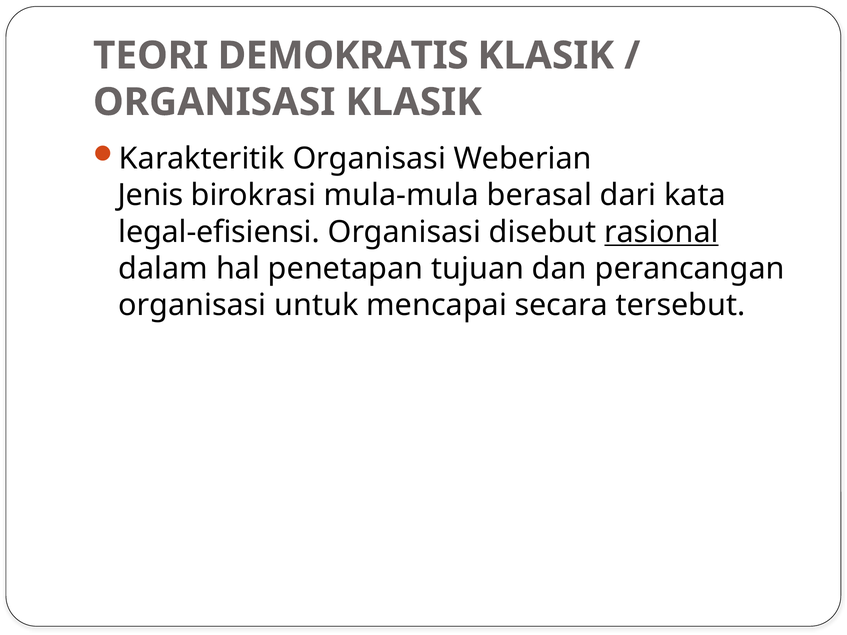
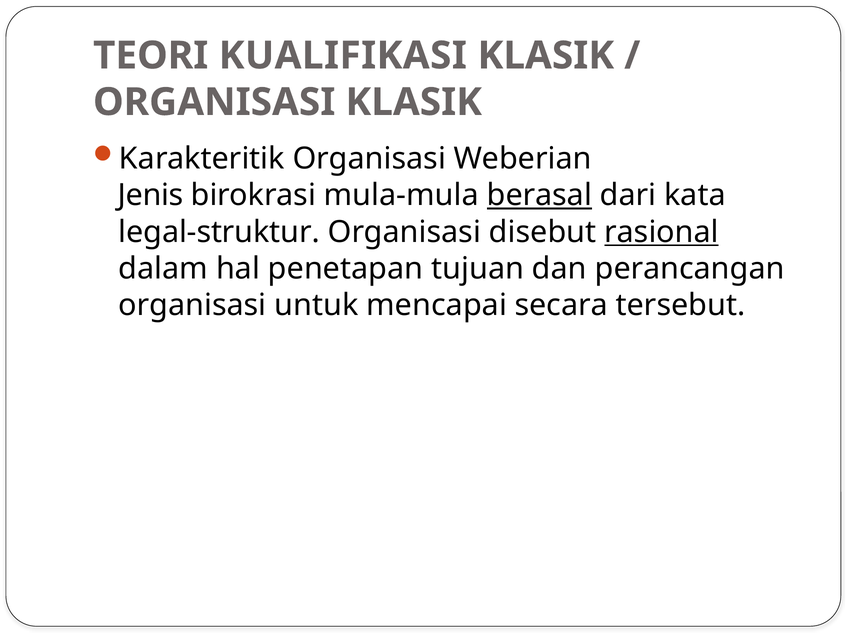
DEMOKRATIS: DEMOKRATIS -> KUALIFIKASI (343, 56)
berasal underline: none -> present (539, 195)
legal-efisiensi: legal-efisiensi -> legal-struktur (219, 232)
